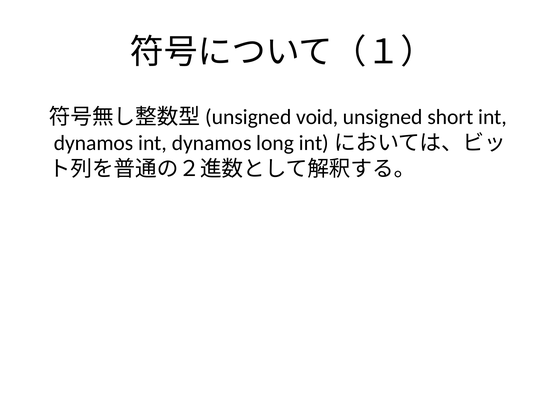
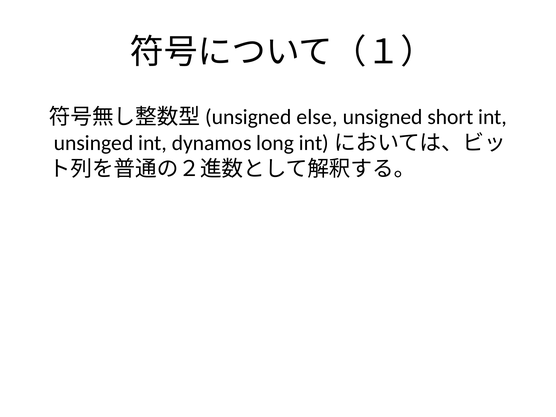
void: void -> else (317, 117)
dynamos: dynamos -> unsinged (94, 143)
